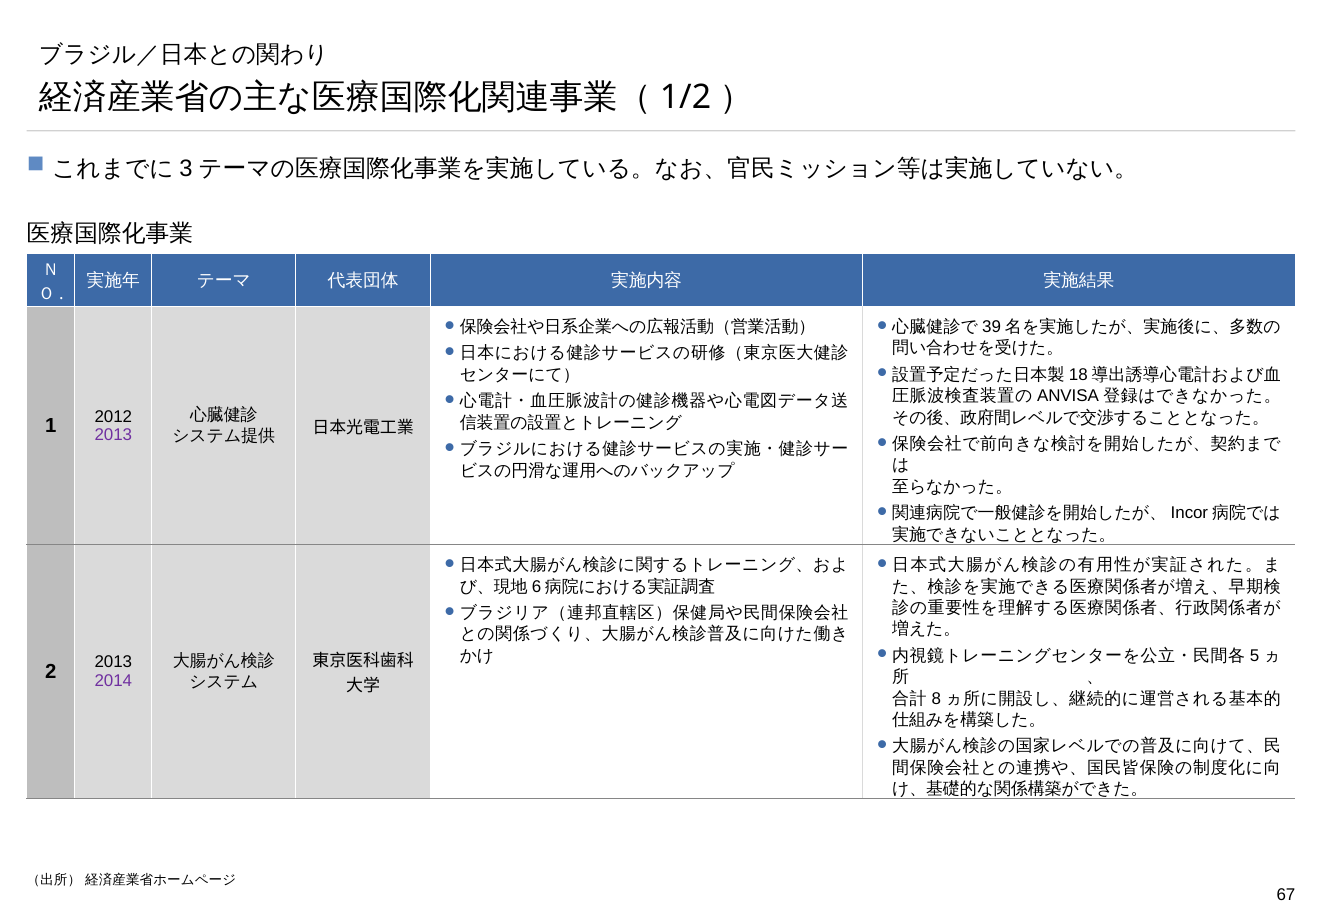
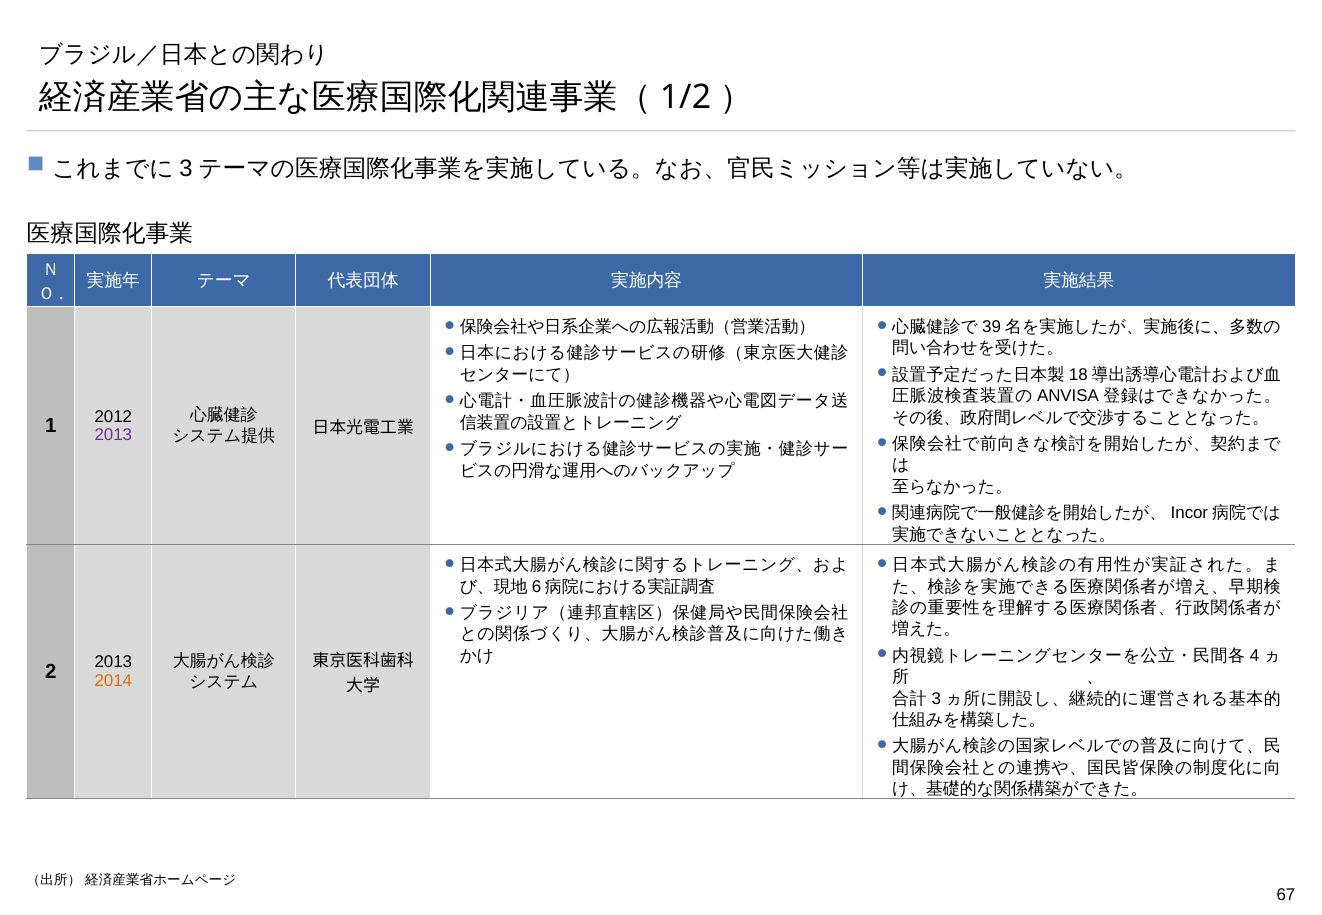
5: 5 -> 4 (1255, 656)
2014 colour: purple -> orange (113, 681)
8: 8 -> 3 (936, 699)
